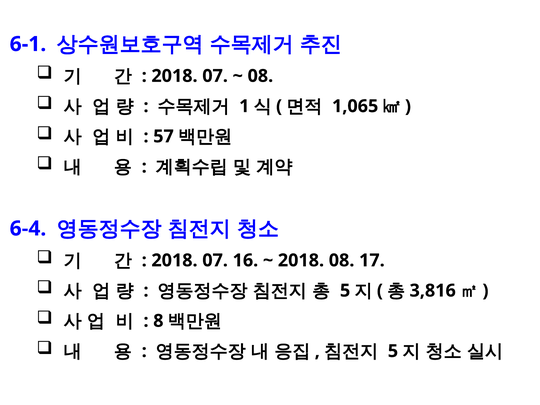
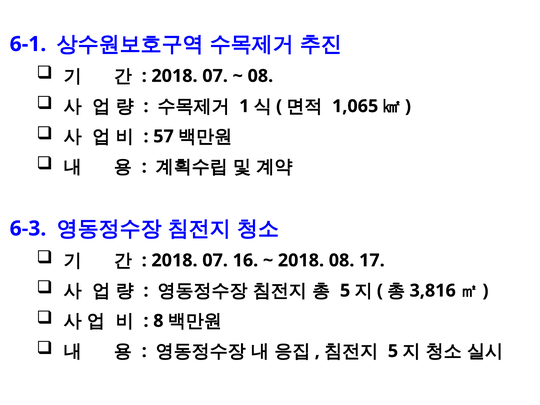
6-4: 6-4 -> 6-3 (28, 229)
